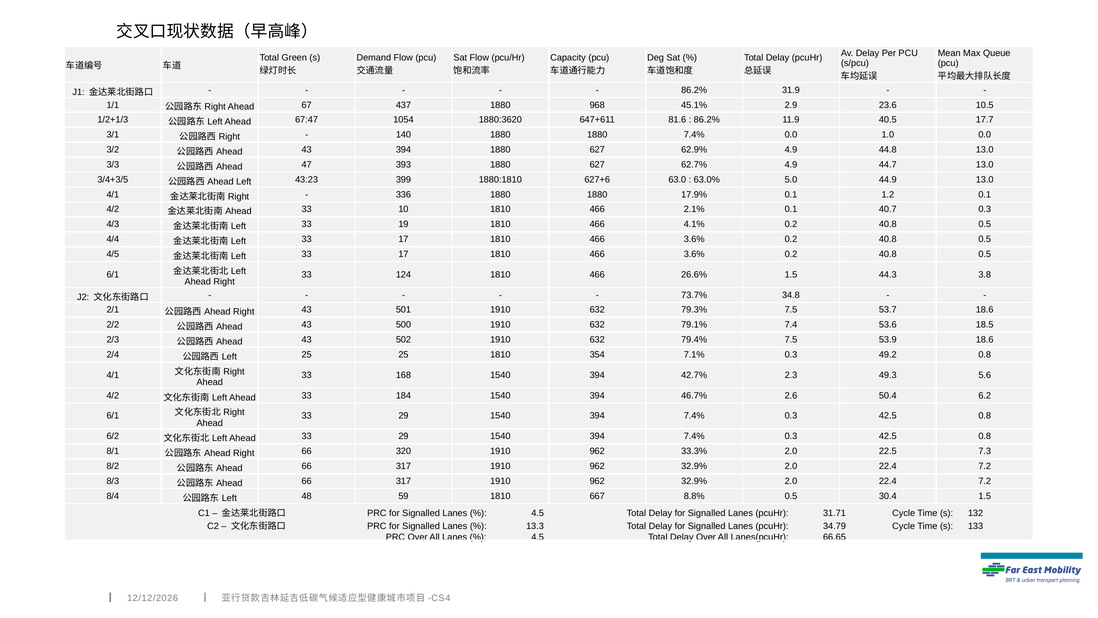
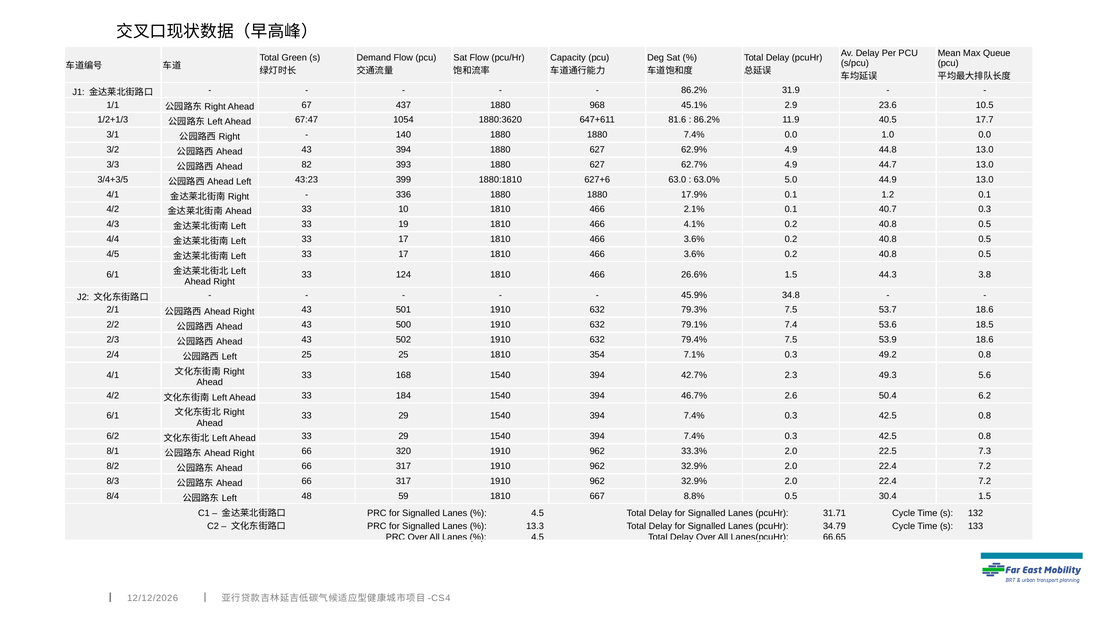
47: 47 -> 82 (307, 165)
73.7%: 73.7% -> 45.9% (694, 295)
